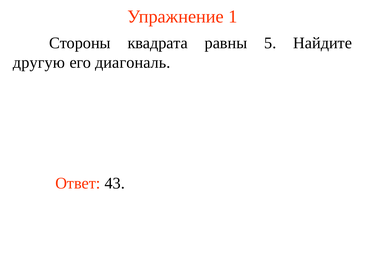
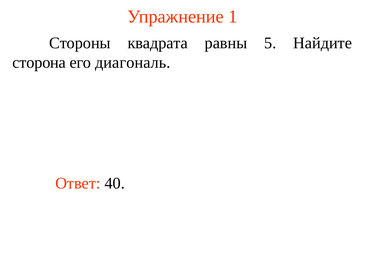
другую: другую -> сторона (39, 63)
43: 43 -> 40 (115, 183)
